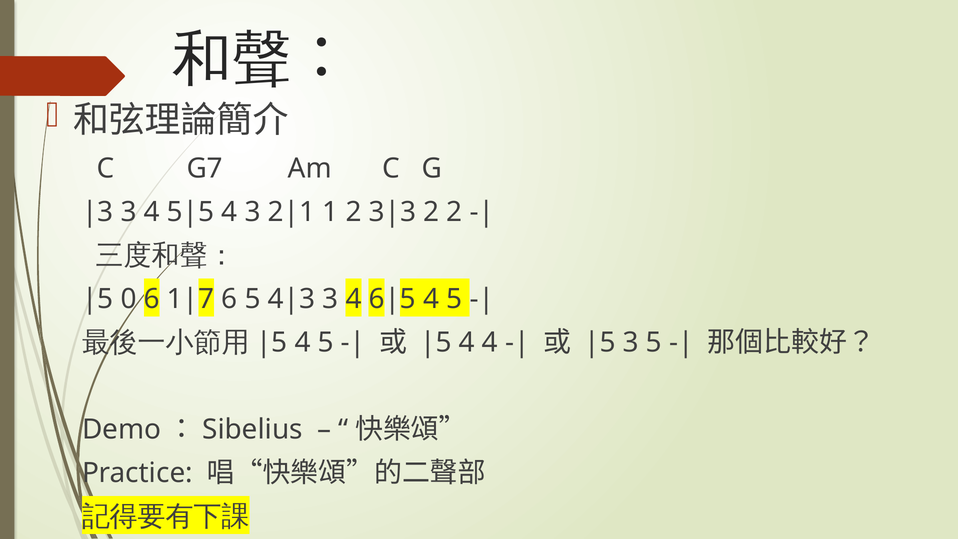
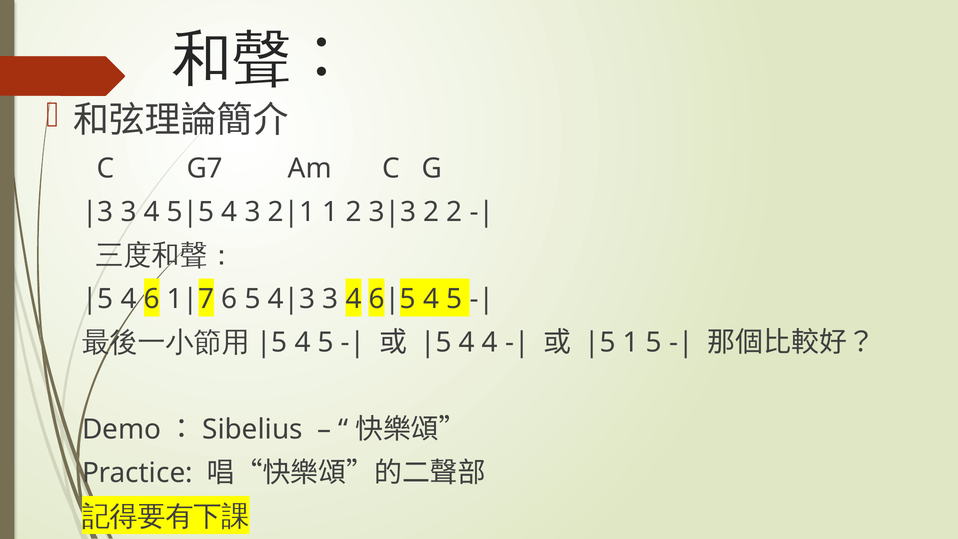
0: 0 -> 4 (129, 299)
3: 3 -> 1 (631, 342)
